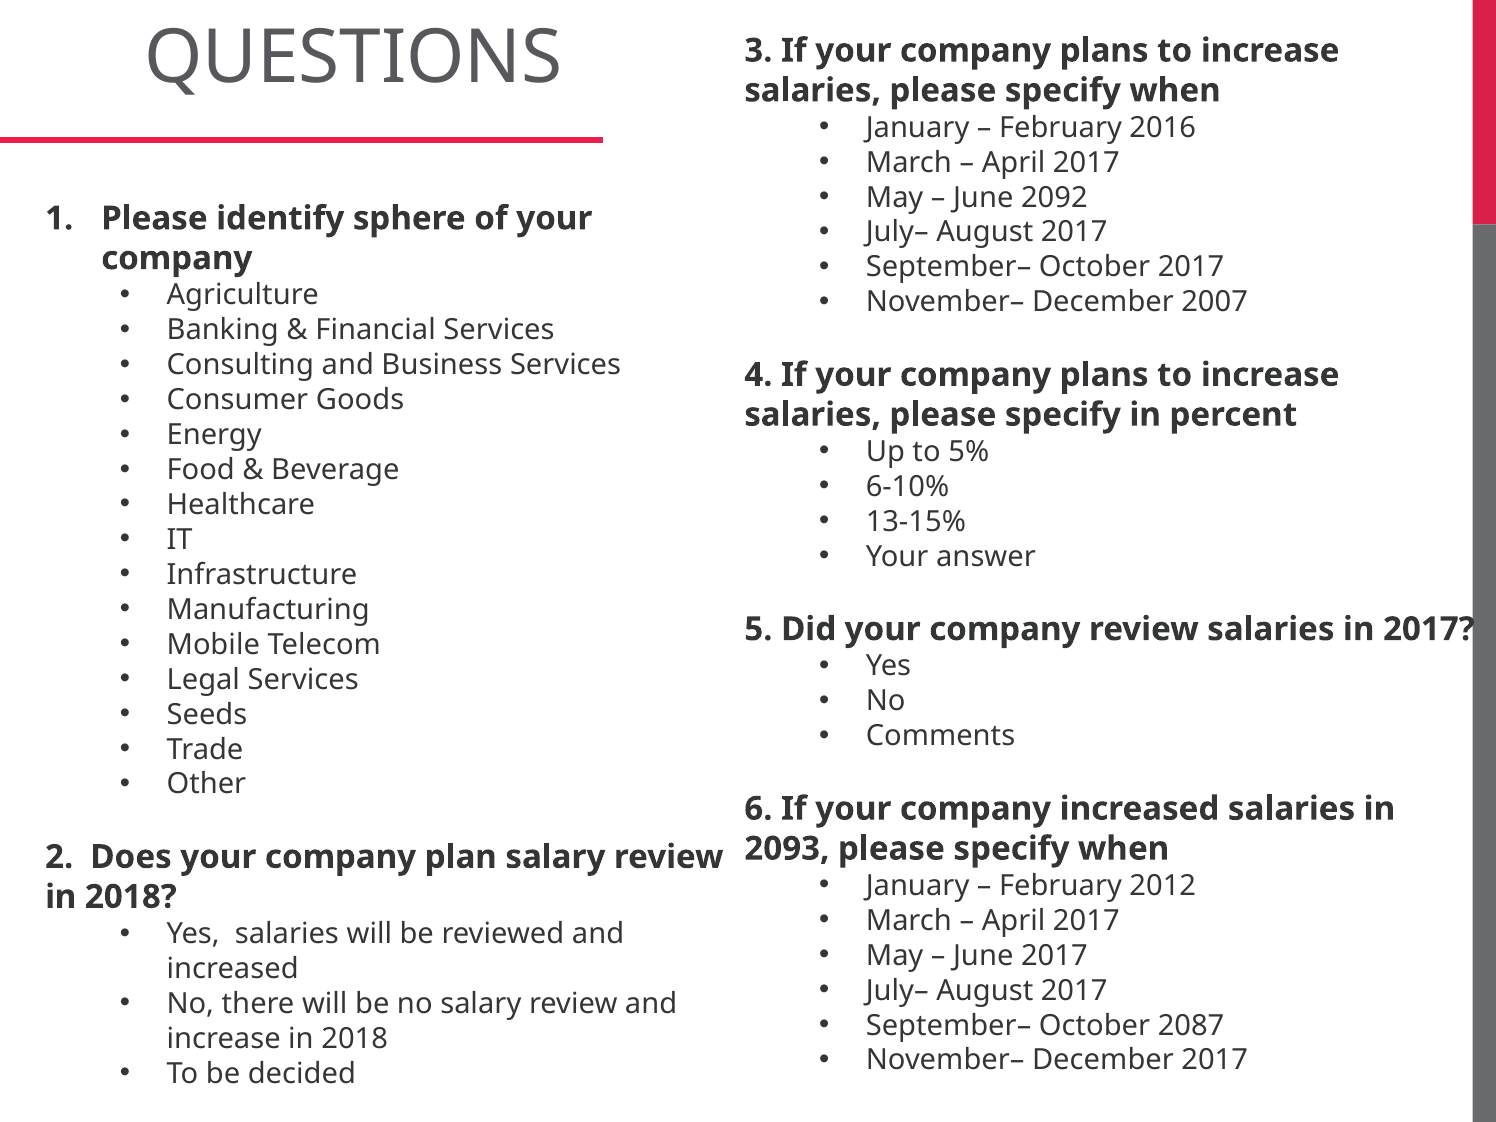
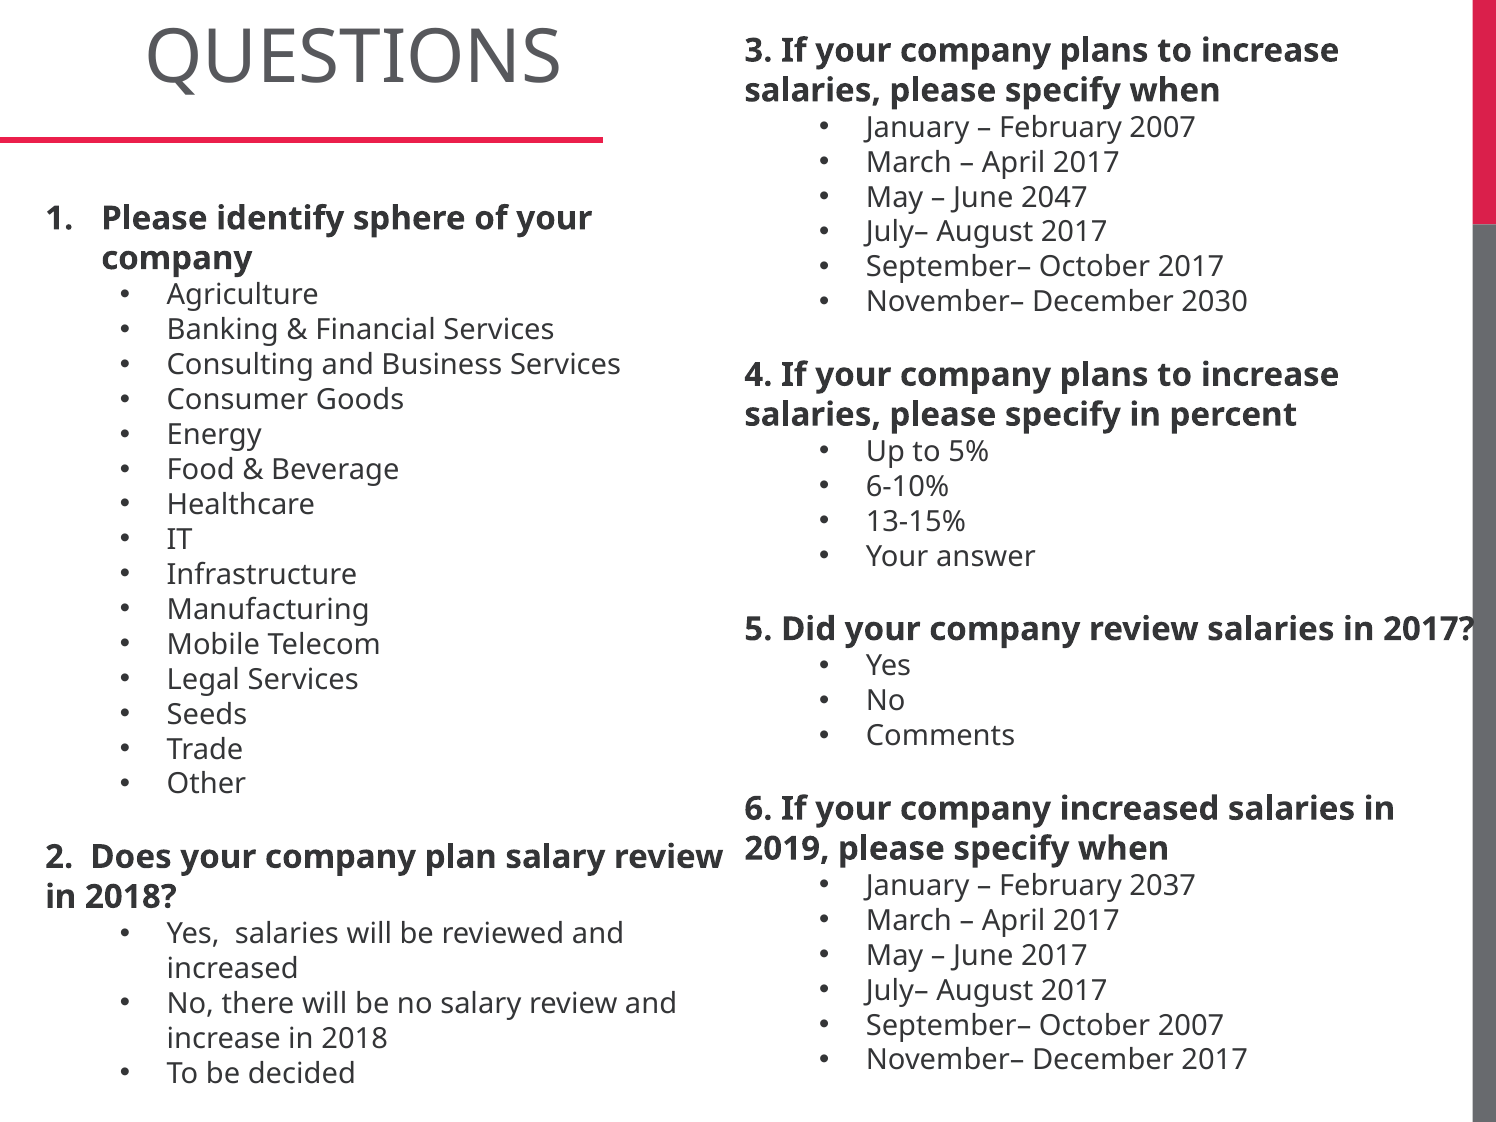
February 2016: 2016 -> 2007 (1163, 128)
2092: 2092 -> 2047 (1054, 197)
2007: 2007 -> 2030 (1215, 302)
2093: 2093 -> 2019 (787, 849)
2012: 2012 -> 2037 (1163, 886)
October 2087: 2087 -> 2007 (1191, 1025)
